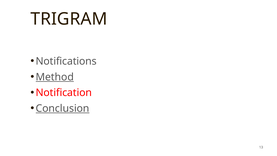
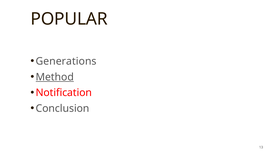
TRIGRAM: TRIGRAM -> POPULAR (69, 19)
Notifications: Notifications -> Generations (66, 61)
Conclusion underline: present -> none (63, 108)
